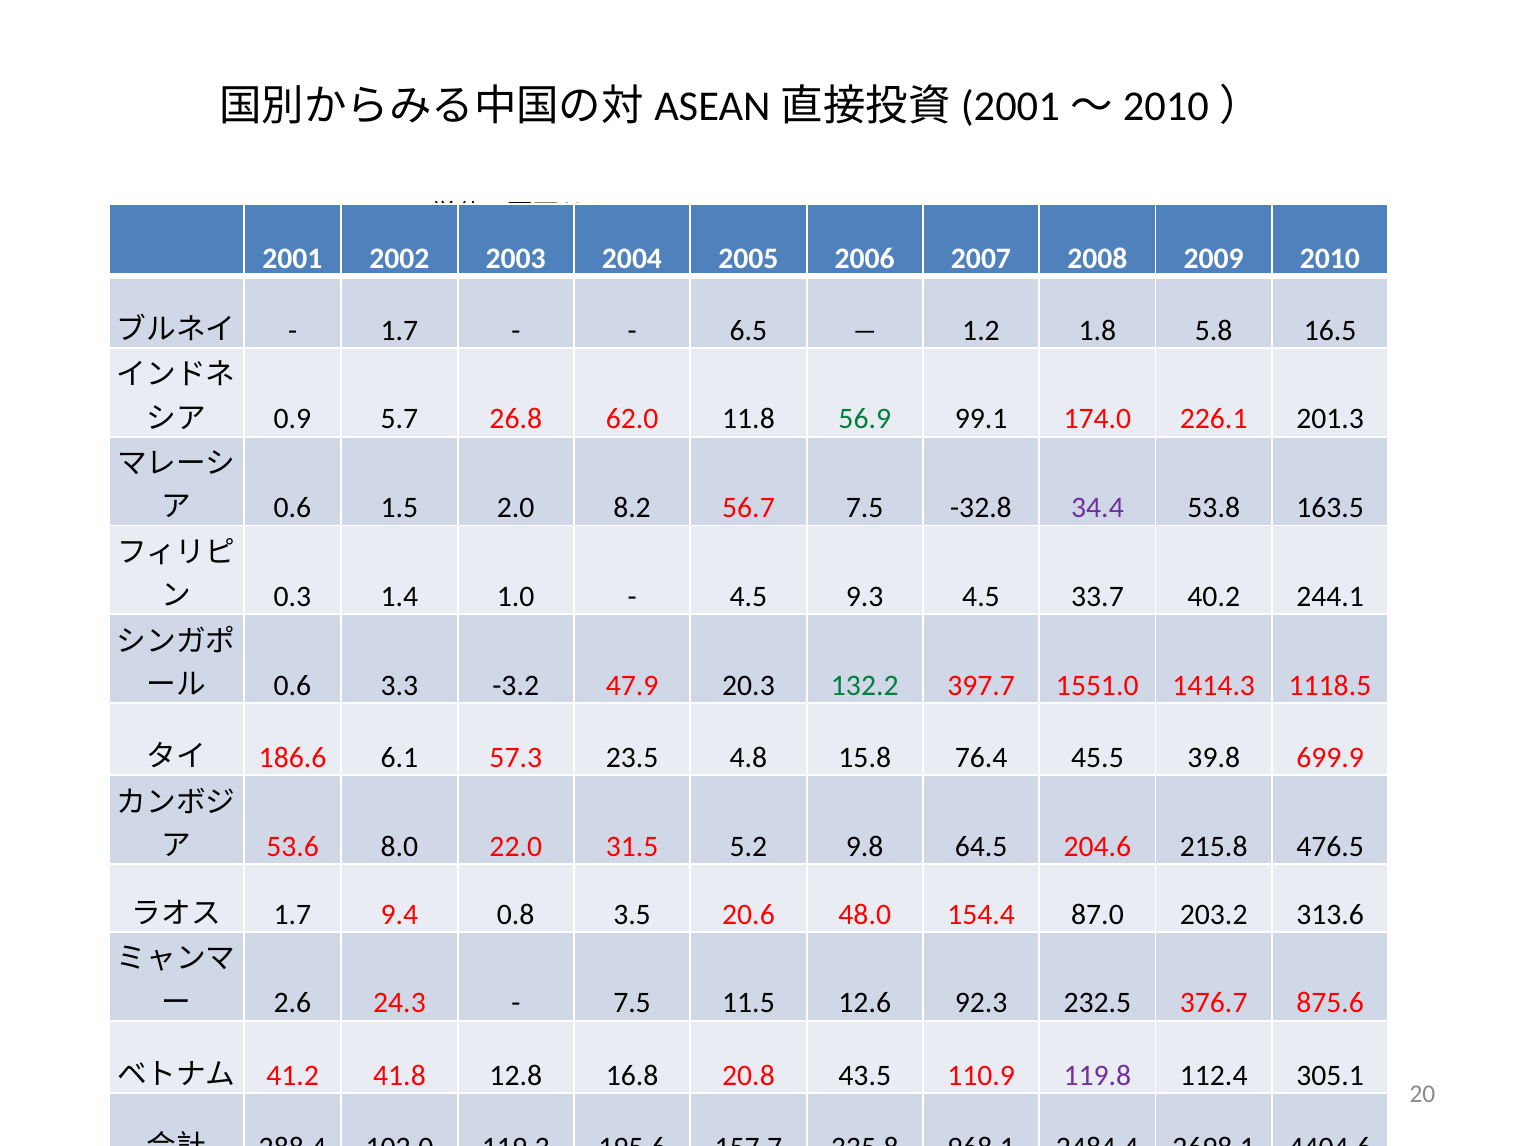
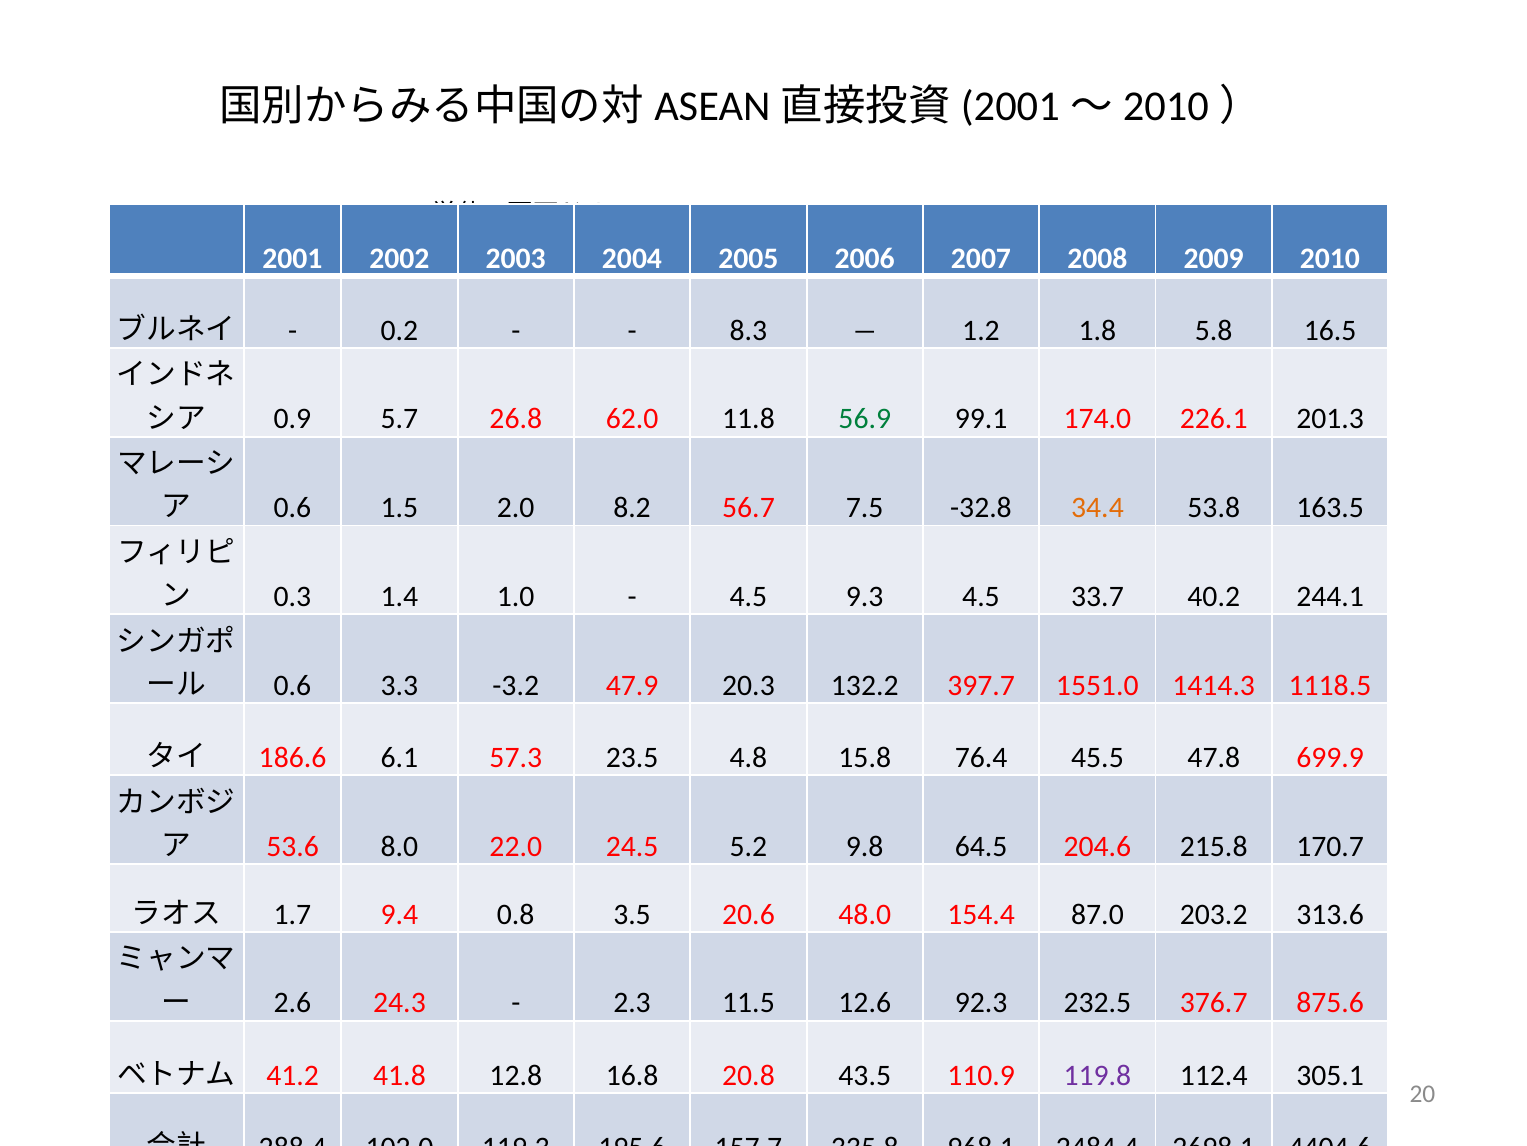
1.7: 1.7 -> 0.2 (399, 330)
6.5: 6.5 -> 8.3 (748, 330)
34.4 colour: purple -> orange (1097, 508)
132.2 colour: green -> black (865, 685)
39.8: 39.8 -> 47.8 (1214, 757)
31.5: 31.5 -> 24.5 (632, 846)
476.5: 476.5 -> 170.7 (1330, 846)
7.5: 7.5 -> 2.3 (632, 1002)
